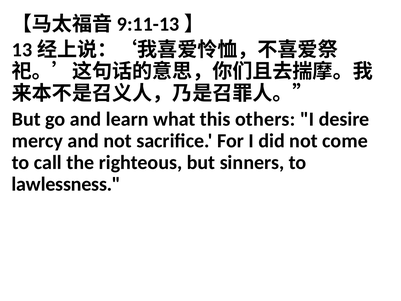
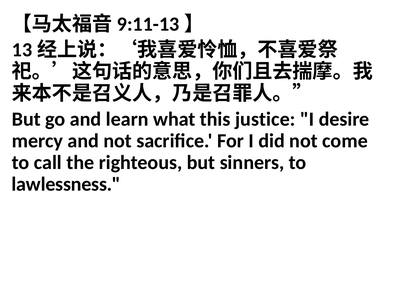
others: others -> justice (265, 119)
